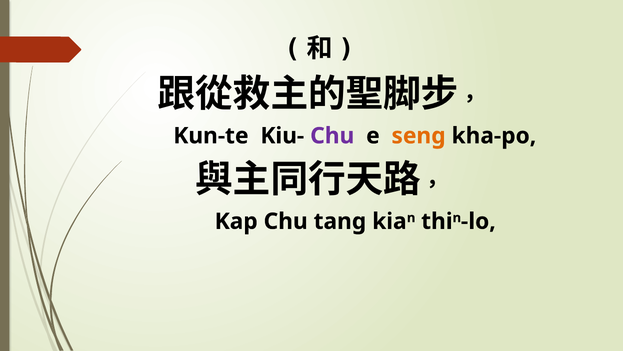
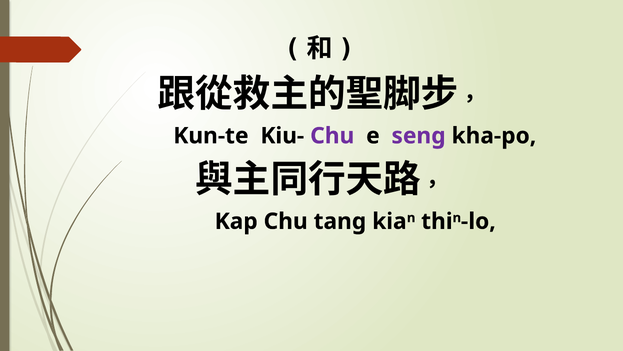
seng colour: orange -> purple (419, 136)
